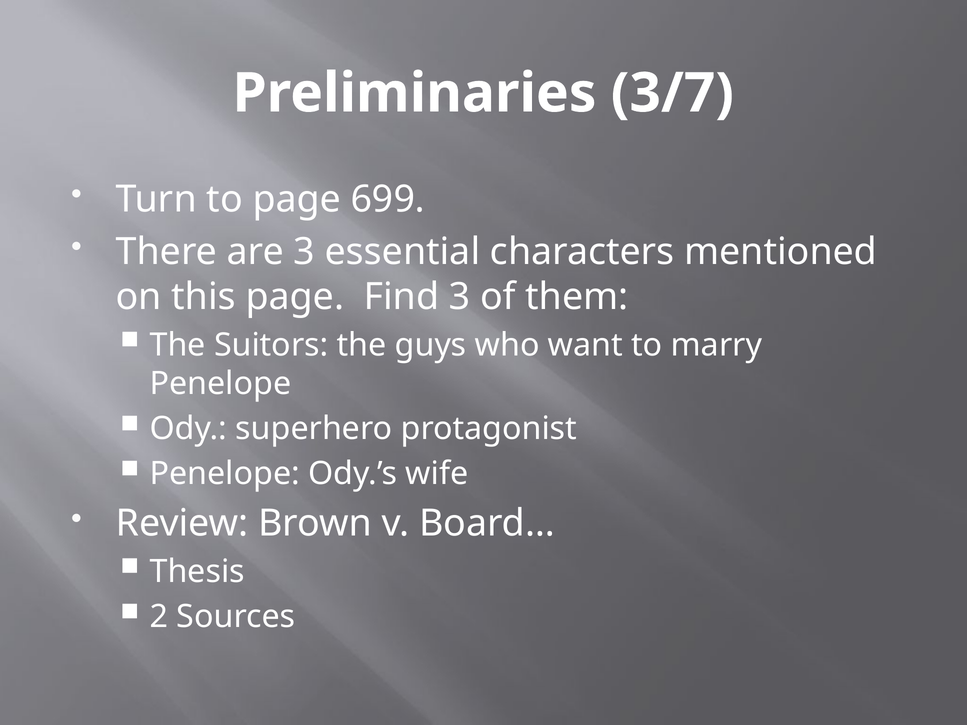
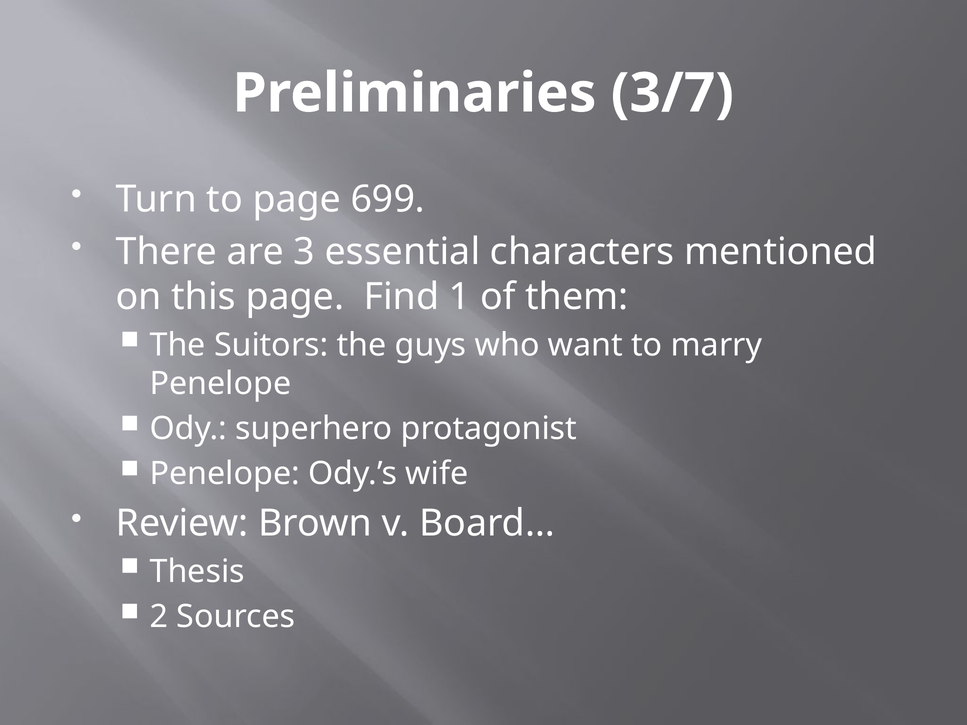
Find 3: 3 -> 1 (460, 297)
